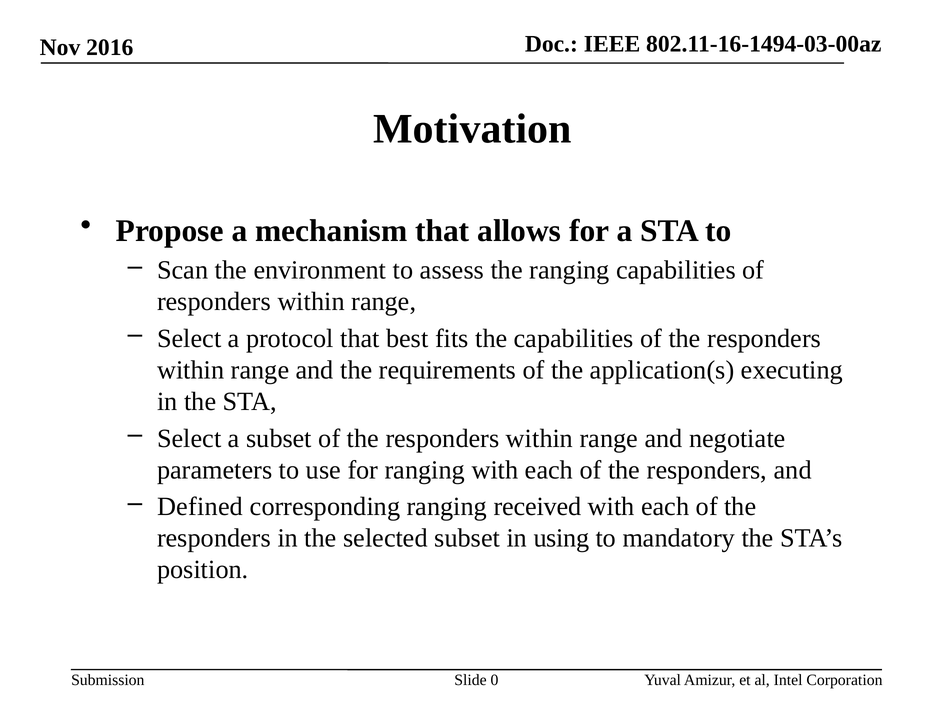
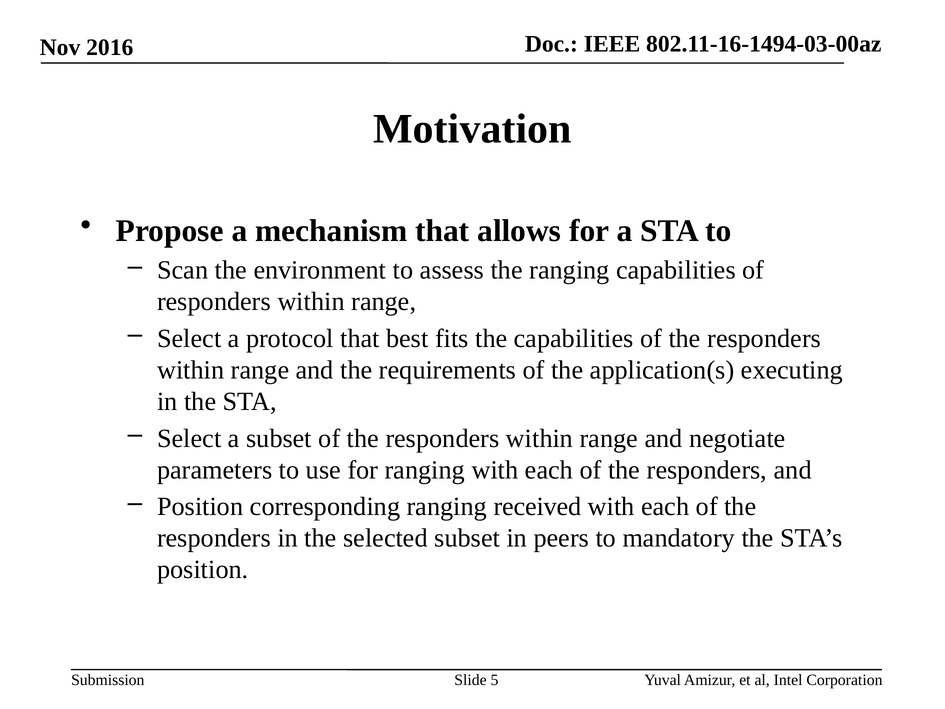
Defined: Defined -> Position (200, 506)
using: using -> peers (561, 538)
0: 0 -> 5 (495, 680)
